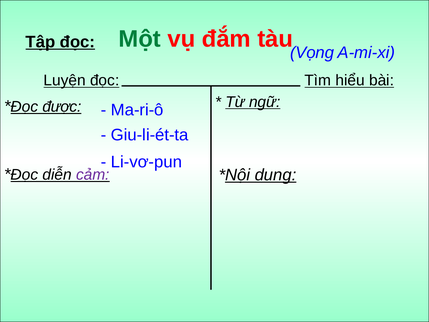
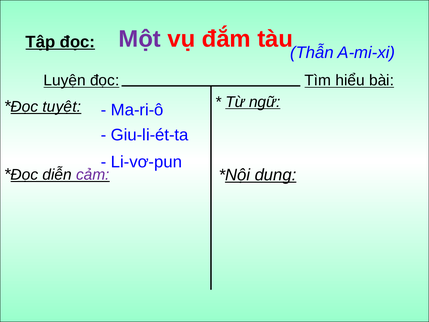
Một colour: green -> purple (140, 39)
Vọng: Vọng -> Thẫn (312, 53)
được: được -> tuyệt (62, 107)
